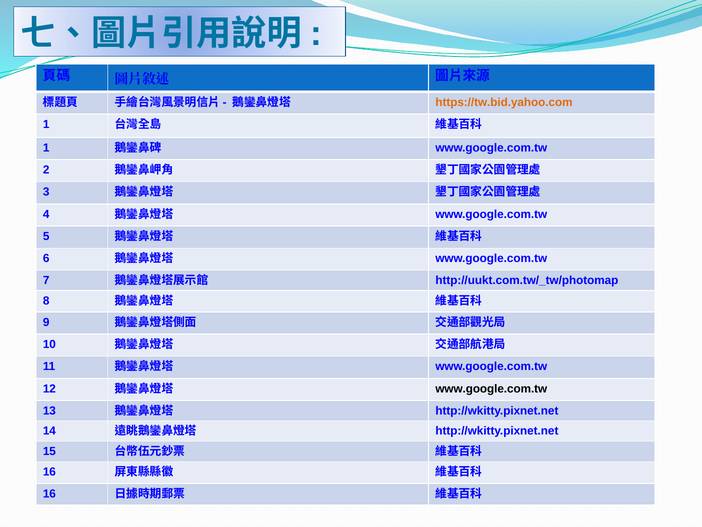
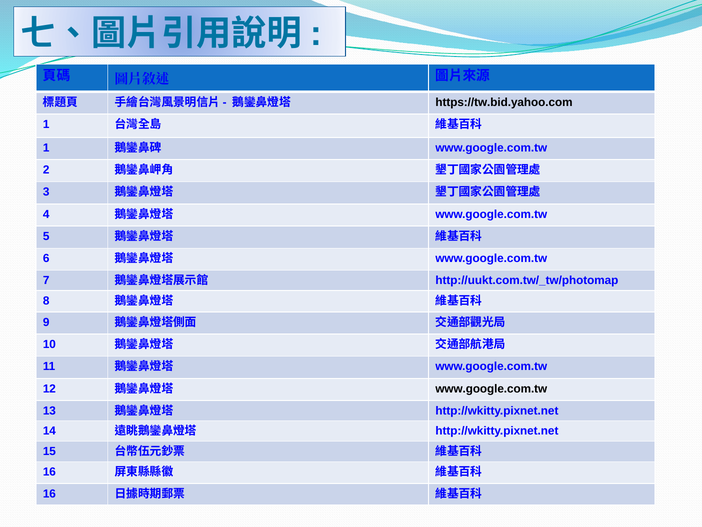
https://tw.bid.yahoo.com colour: orange -> black (504, 102)
